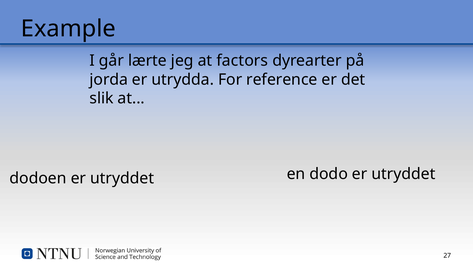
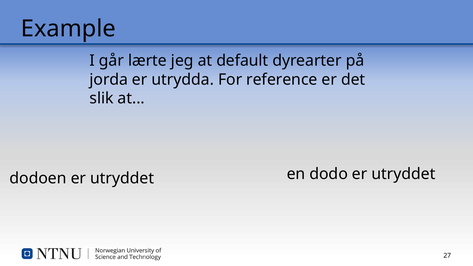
factors: factors -> default (242, 61)
